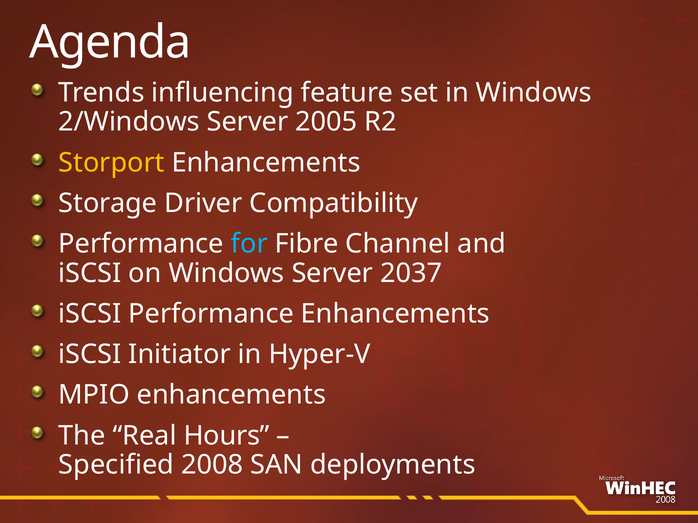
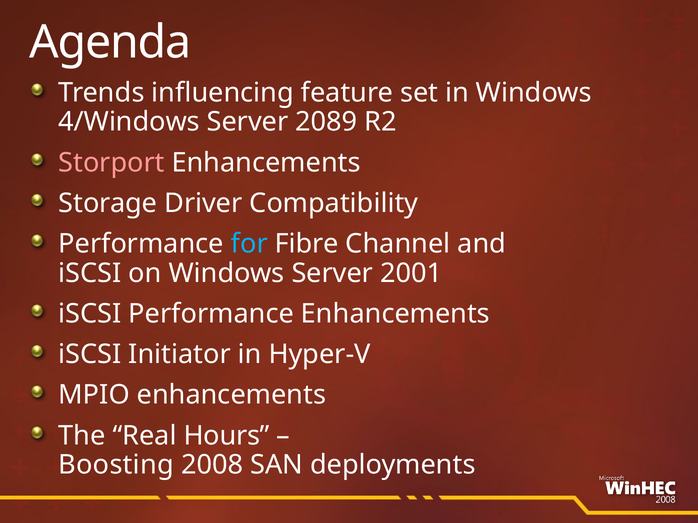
2/Windows: 2/Windows -> 4/Windows (129, 122)
2005: 2005 -> 2089 (326, 122)
Storport colour: yellow -> pink (112, 163)
2037: 2037 -> 2001 (411, 273)
Specified: Specified -> Boosting (116, 465)
